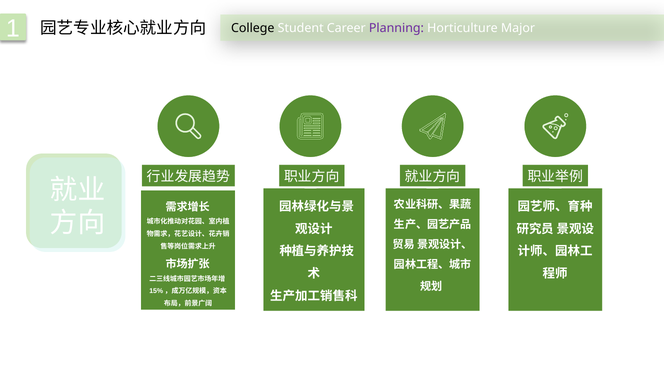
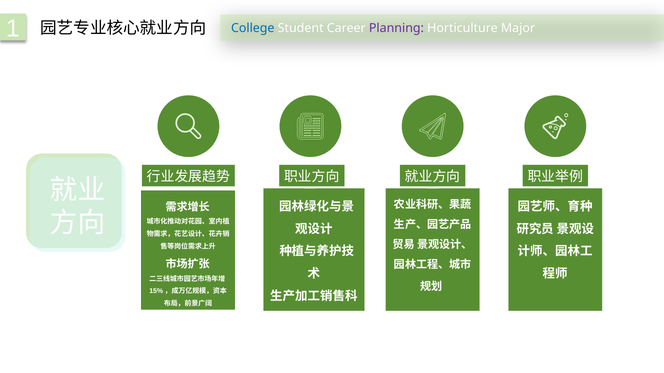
College colour: black -> blue (253, 28)
